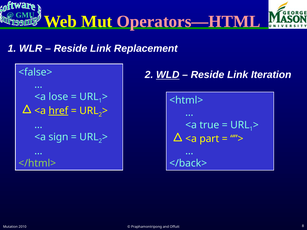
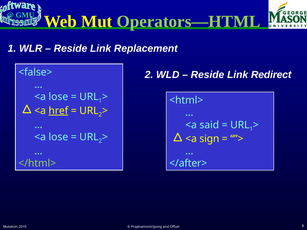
Operators—HTML colour: pink -> light green (189, 22)
WLD underline: present -> none (168, 75)
Iteration: Iteration -> Redirect (271, 75)
true: true -> said (209, 125)
sign: sign -> lose (58, 137)
part: part -> sign (209, 139)
</back>: </back> -> </after> (188, 164)
